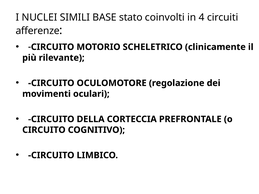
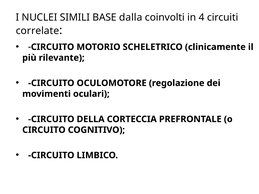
stato: stato -> dalla (131, 17)
afferenze: afferenze -> correlate (37, 31)
